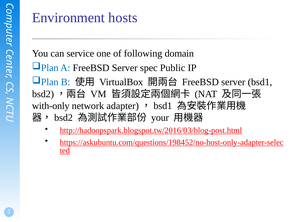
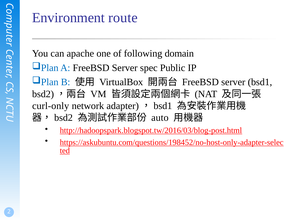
hosts: hosts -> route (123, 18)
service: service -> apache (80, 53)
with-only: with-only -> curl-only (51, 106)
your: your -> auto (160, 118)
